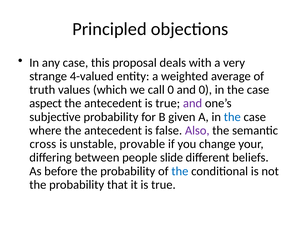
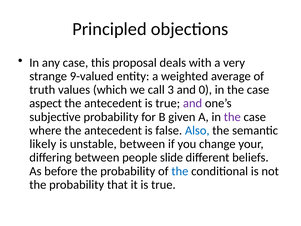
4-valued: 4-valued -> 9-valued (92, 76)
call 0: 0 -> 3 (171, 90)
the colour: blue -> purple (232, 117)
Also colour: purple -> blue (197, 130)
cross: cross -> likely (43, 144)
unstable provable: provable -> between (142, 144)
